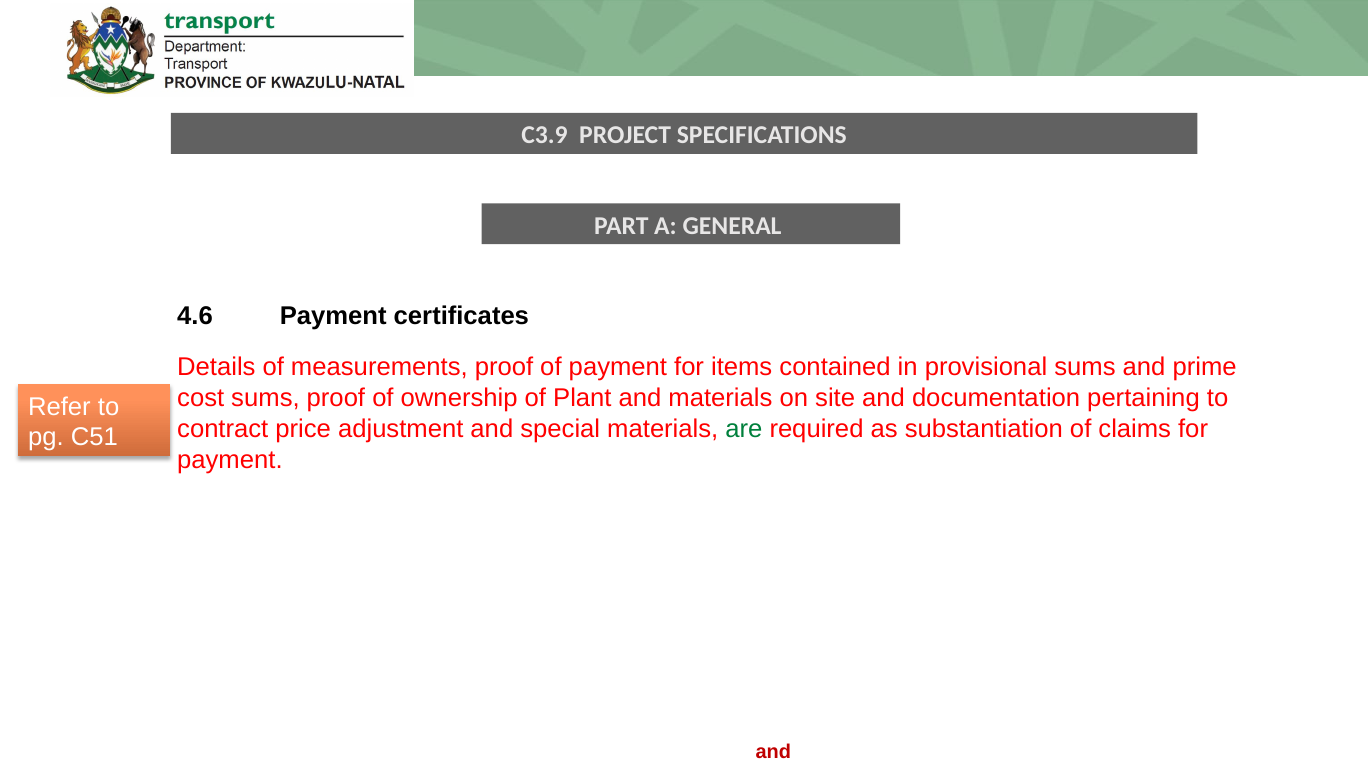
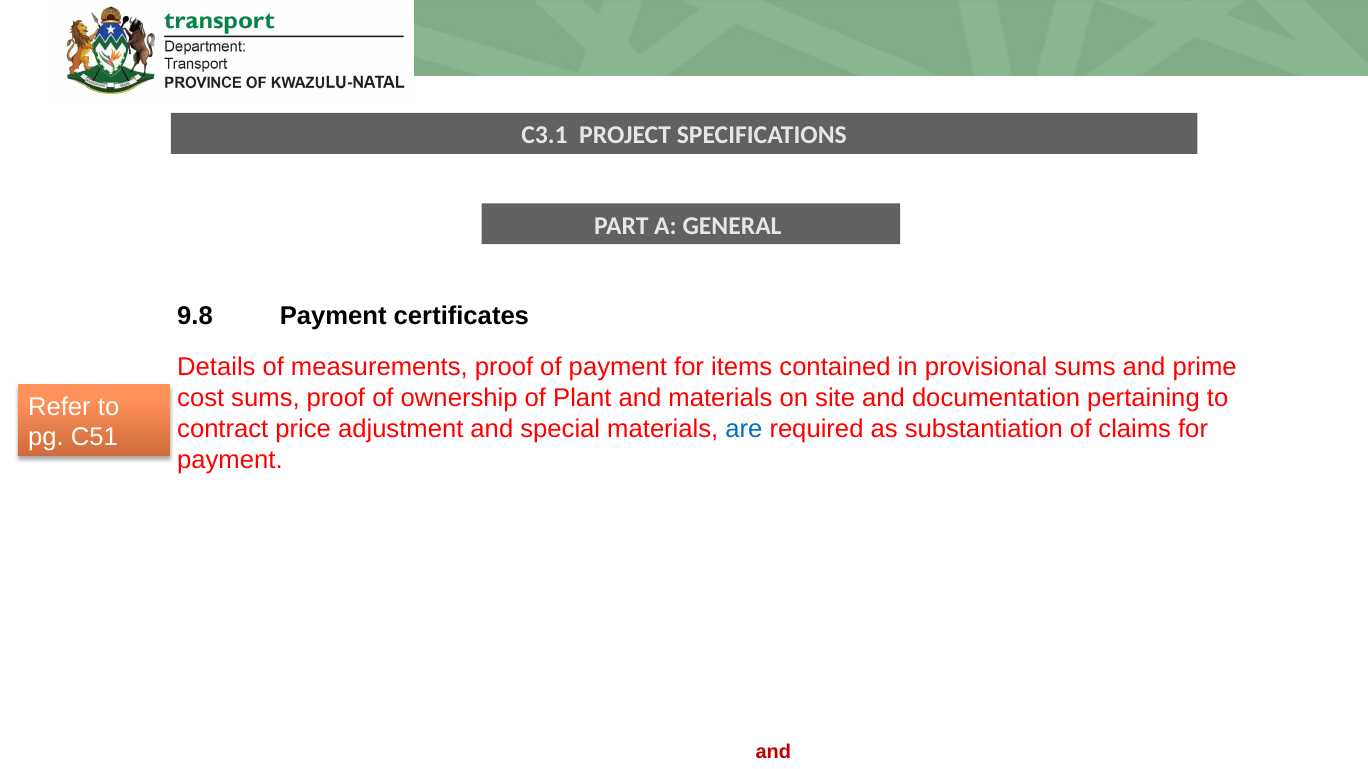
C3.9: C3.9 -> C3.1 (545, 135)
4.6: 4.6 -> 9.8 (195, 316)
are colour: green -> blue (744, 429)
